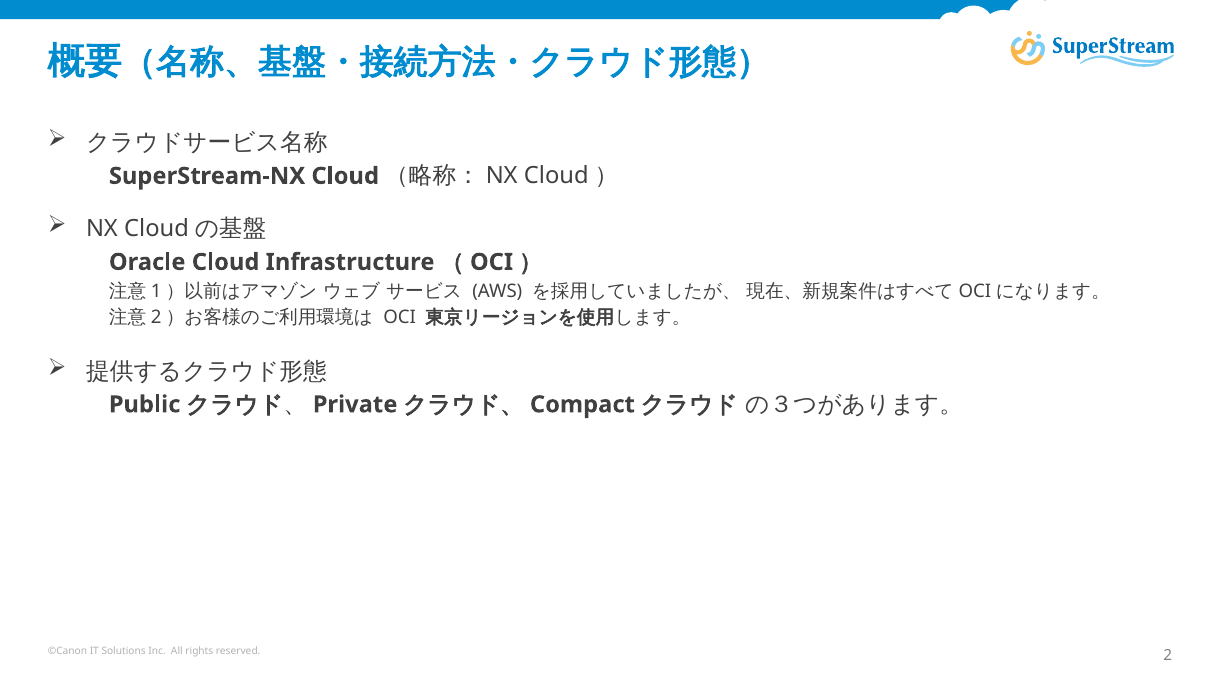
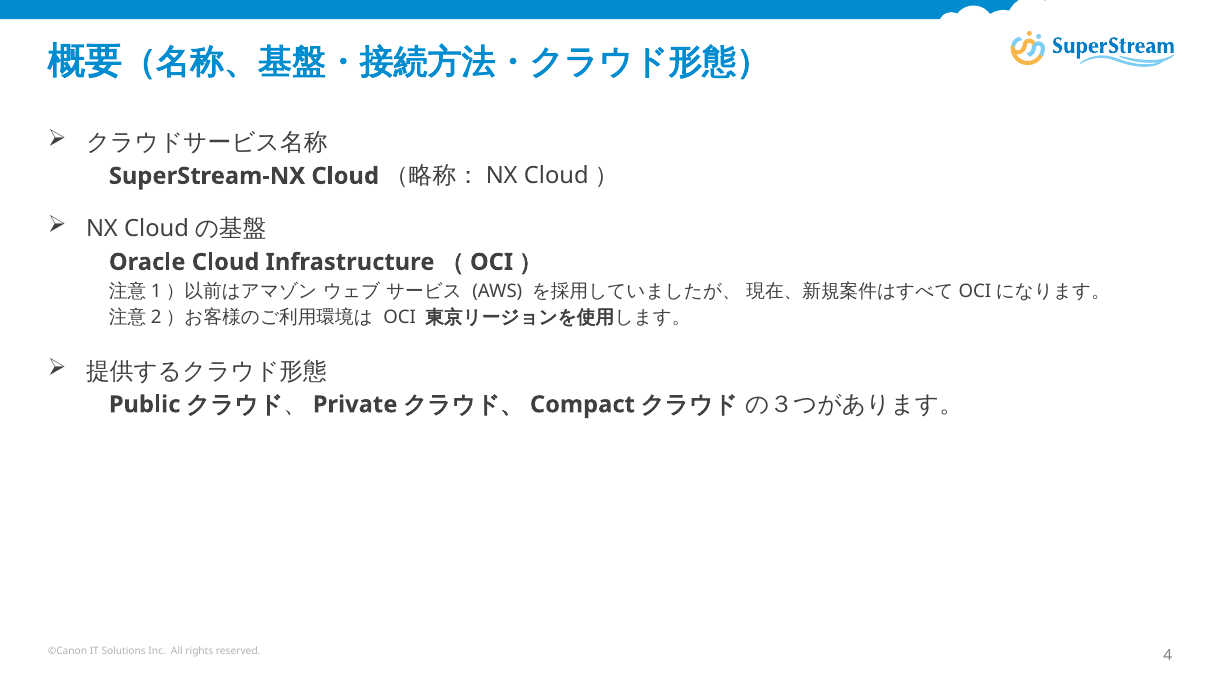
2: 2 -> 4 (1168, 656)
